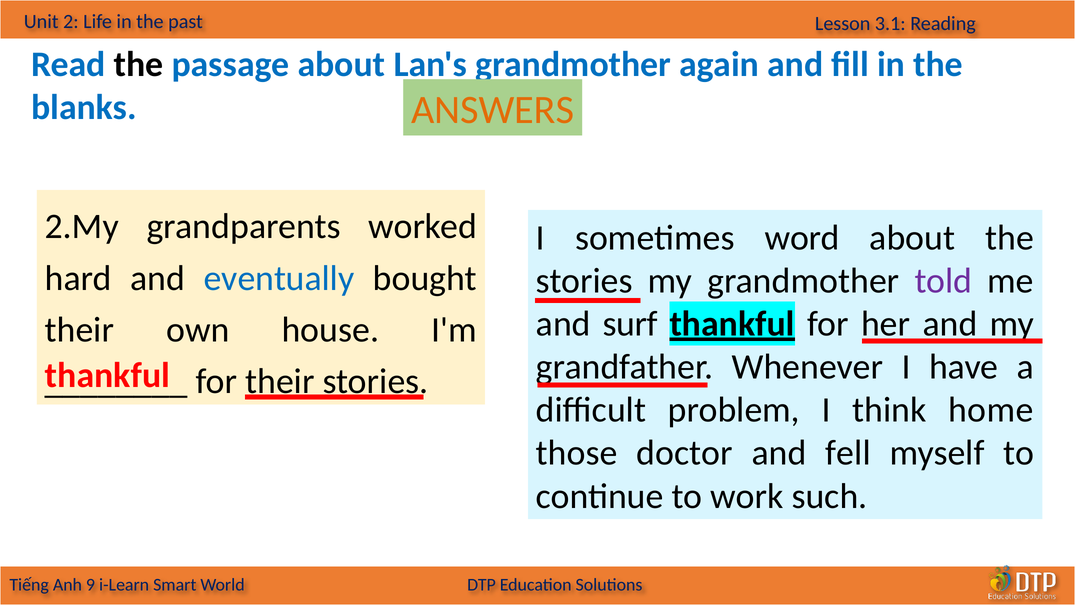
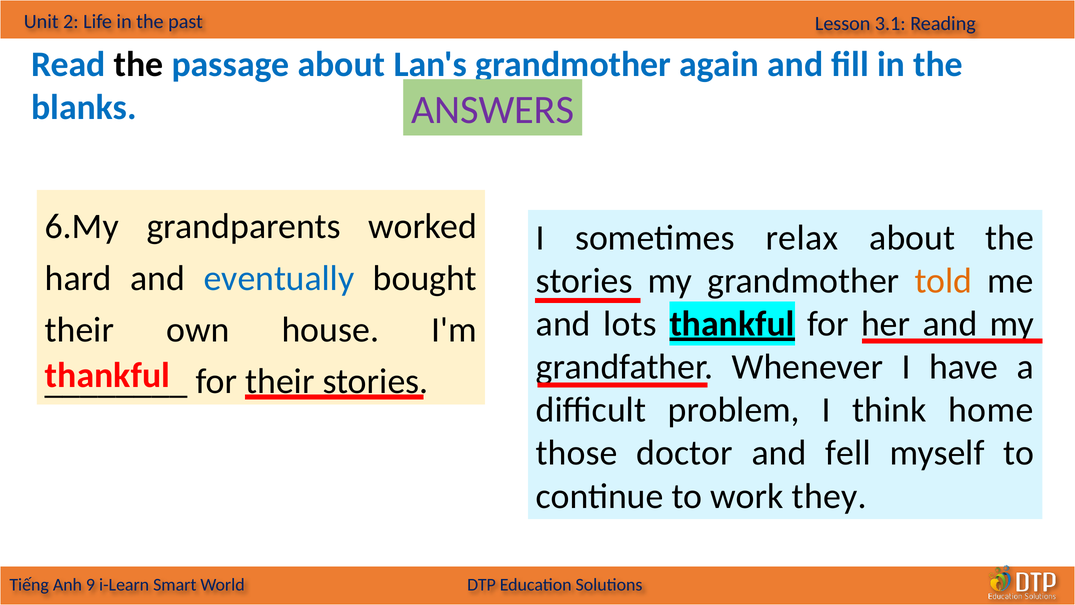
ANSWERS colour: orange -> purple (493, 110)
2.My: 2.My -> 6.My (82, 226)
word: word -> relax (802, 238)
told colour: purple -> orange (943, 281)
surf: surf -> lots (630, 324)
such: such -> they (829, 496)
